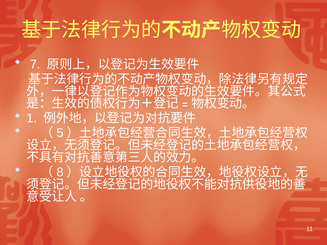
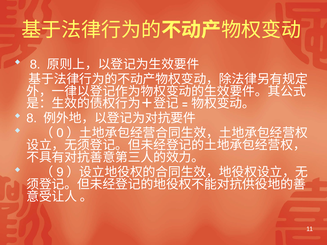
7: 7 -> 8 (35, 64)
1: 1 -> 8 (32, 118)
5: 5 -> 0 (60, 133)
8: 8 -> 9 (60, 172)
